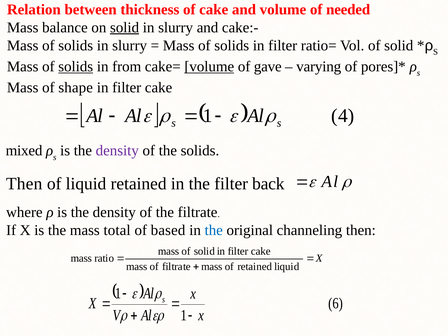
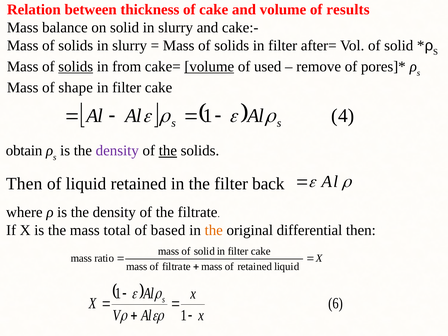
needed: needed -> results (348, 10)
solid underline: present -> none (125, 27)
ratio=: ratio= -> after= (319, 45)
gave: gave -> used (268, 67)
varying: varying -> remove (319, 67)
mixed: mixed -> obtain (24, 151)
the underline: none -> present (168, 151)
the colour: blue -> orange (214, 230)
channeling: channeling -> differential (309, 230)
